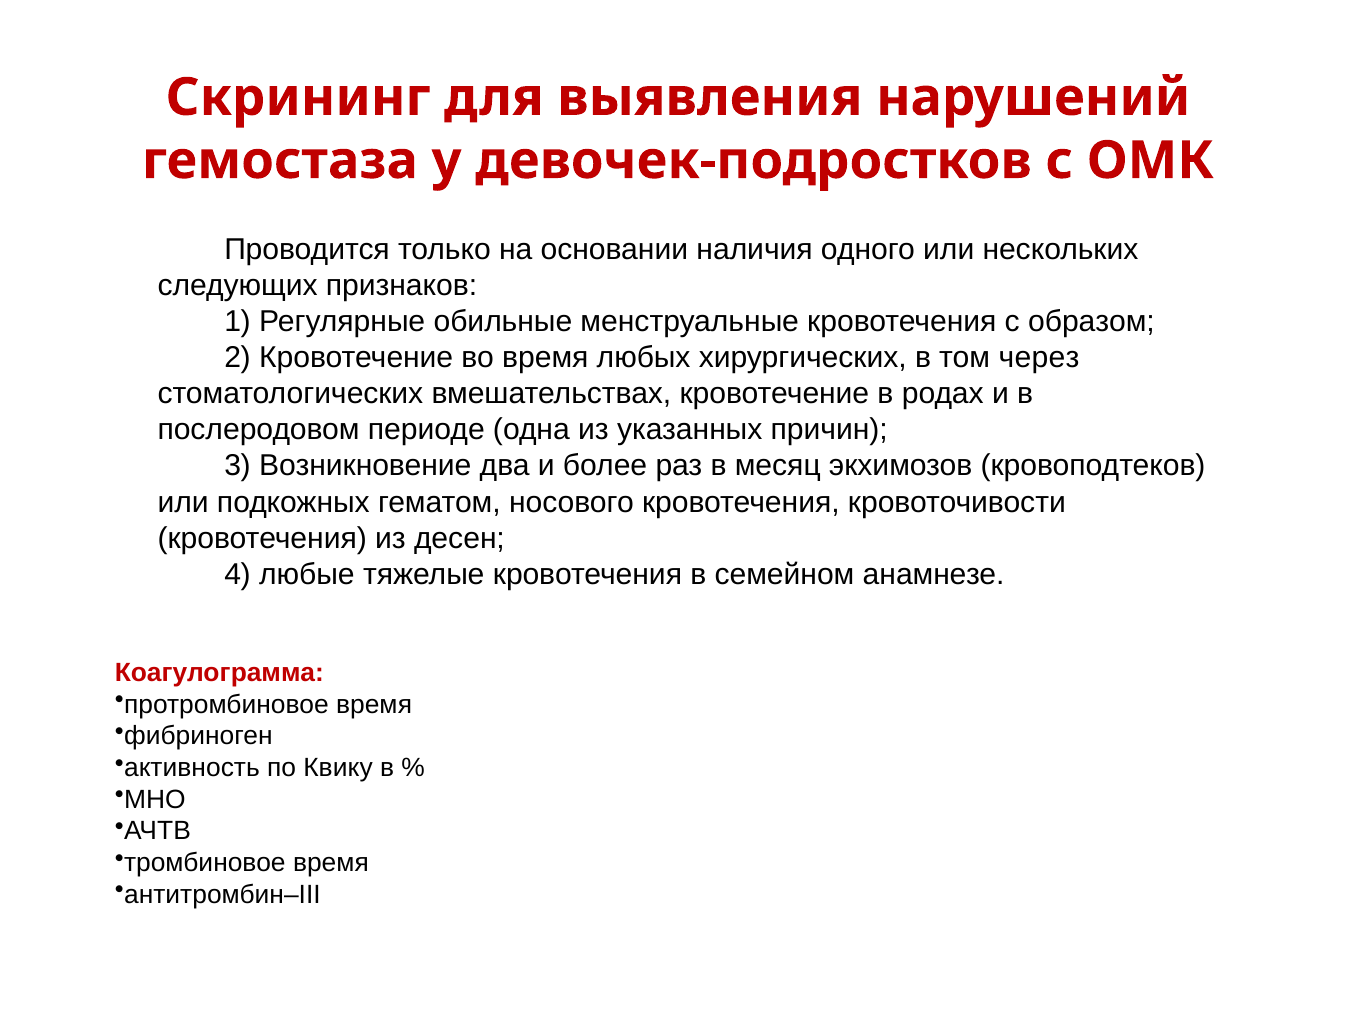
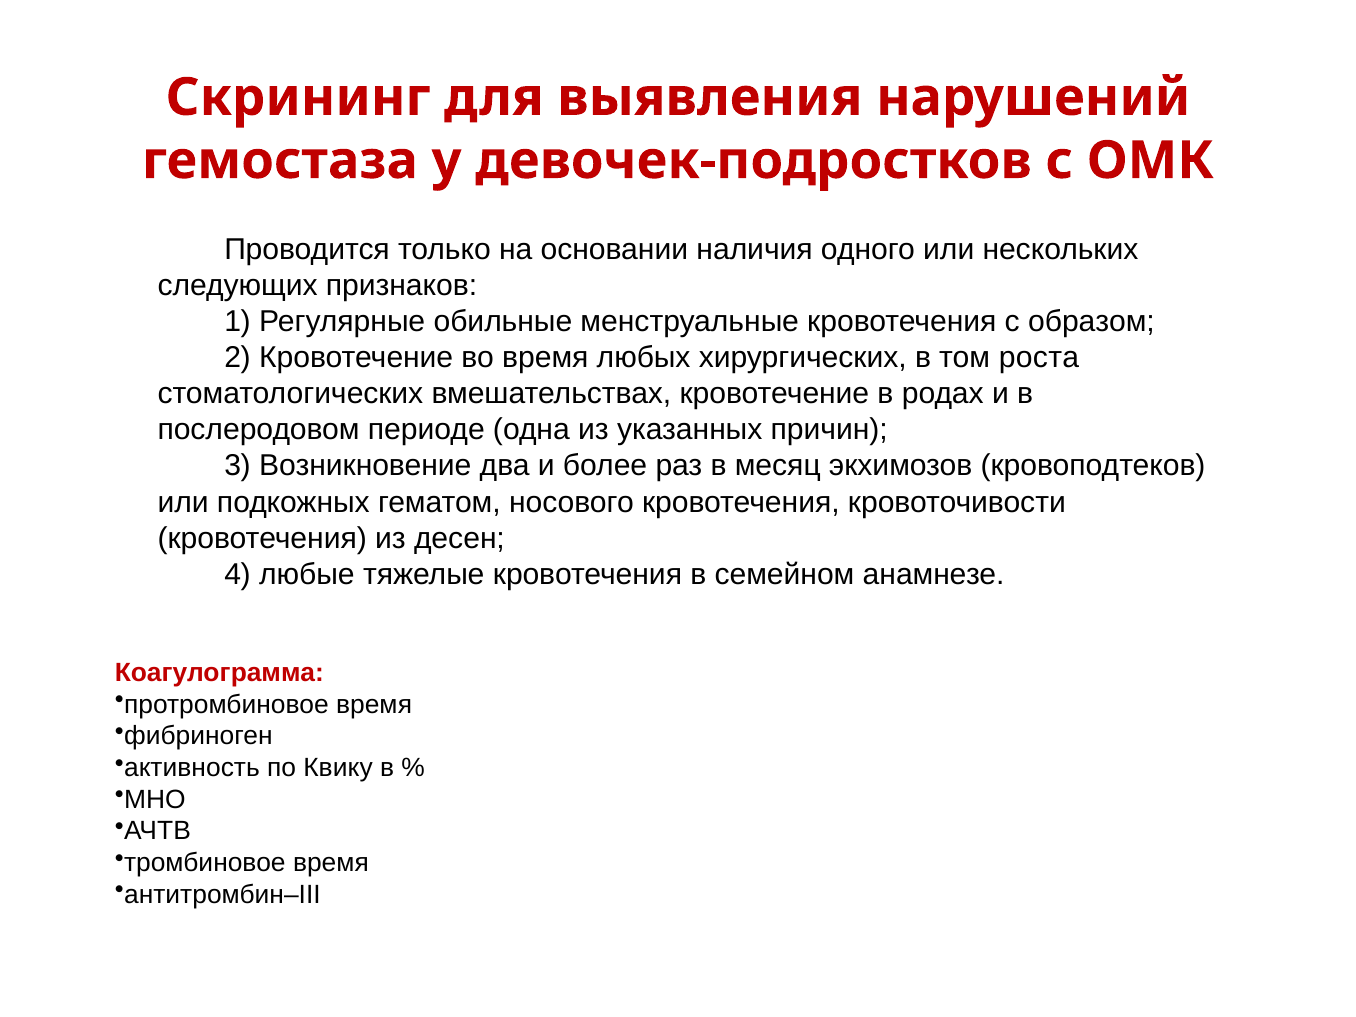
через: через -> роста (1039, 358)
